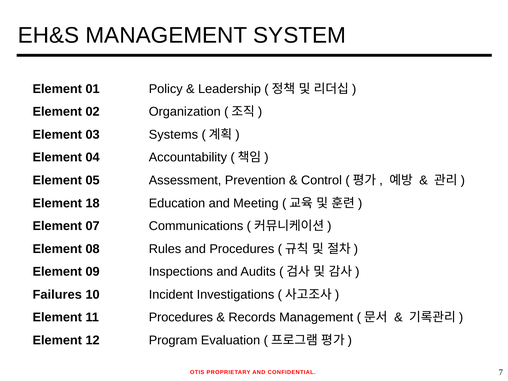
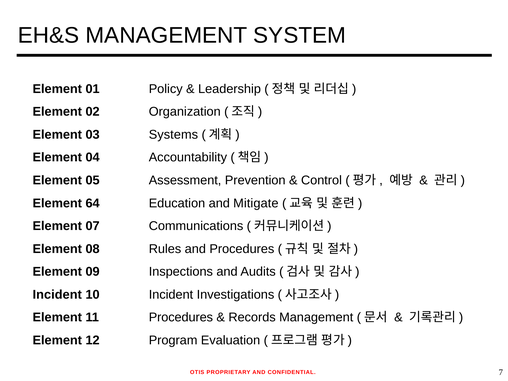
18: 18 -> 64 (93, 203)
Meeting: Meeting -> Mitigate (256, 203)
Failures: Failures -> Incident (57, 295)
